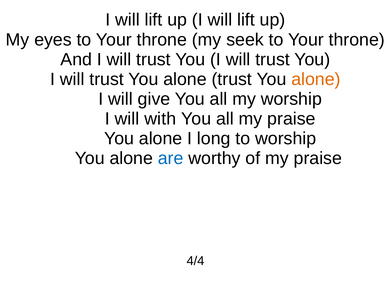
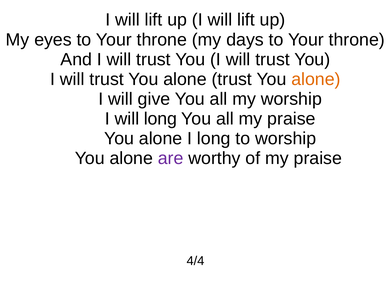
seek: seek -> days (245, 40)
will with: with -> long (160, 119)
are colour: blue -> purple (171, 158)
